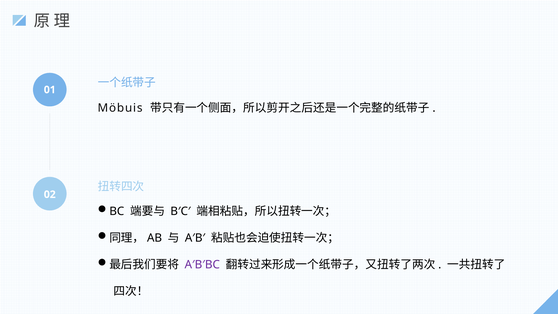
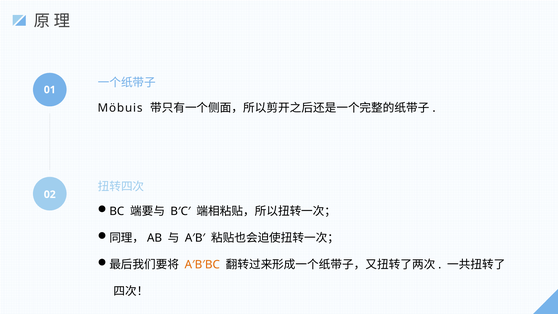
A′B′BC colour: purple -> orange (202, 265)
